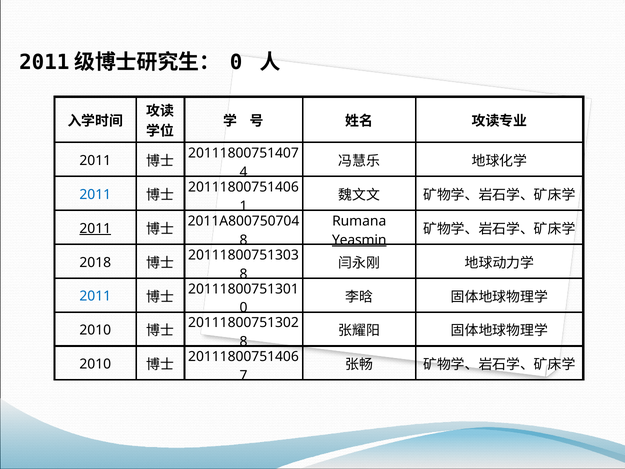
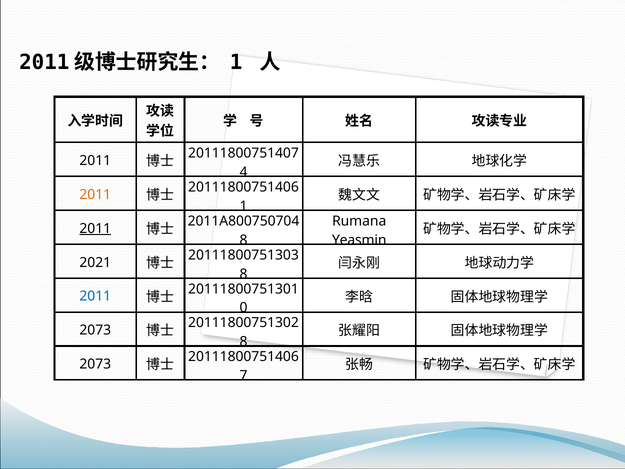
0: 0 -> 1 (236, 62)
2011 colour: blue -> orange (95, 194)
Yeasmin underline: present -> none (359, 240)
2018: 2018 -> 2021 (95, 262)
2010: 2010 -> 2073 (95, 330)
2010: 2010 -> 2073 (95, 364)
